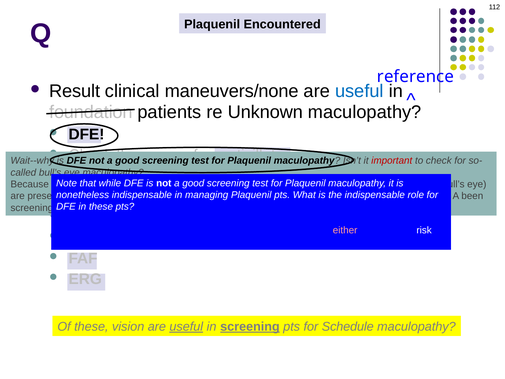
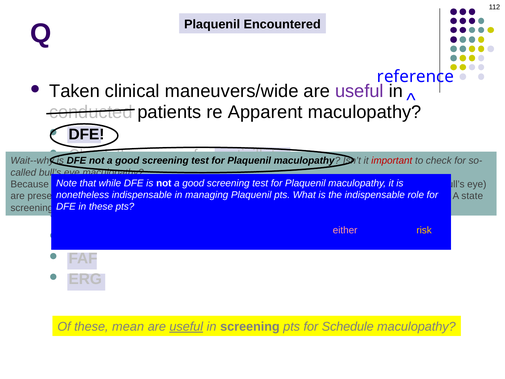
Result: Result -> Taken (75, 91)
maneuvers/none: maneuvers/none -> maneuvers/wide (232, 91)
useful colour: blue -> purple (359, 91)
foundation: foundation -> conducted (91, 112)
re Unknown: Unknown -> Apparent (265, 112)
been: been -> state (472, 196)
risk colour: white -> yellow (424, 230)
these vision: vision -> mean (128, 327)
screening underline: present -> none (250, 327)
